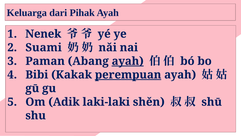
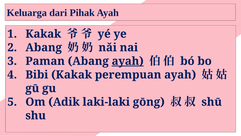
Nenek: Nenek -> Kakak (43, 34)
Suami: Suami -> Abang (44, 47)
perempuan underline: present -> none (128, 75)
shěn: shěn -> gōng (149, 102)
